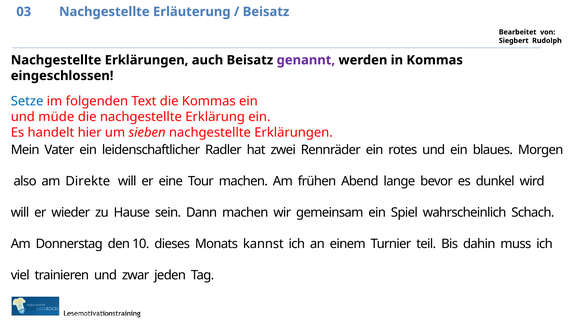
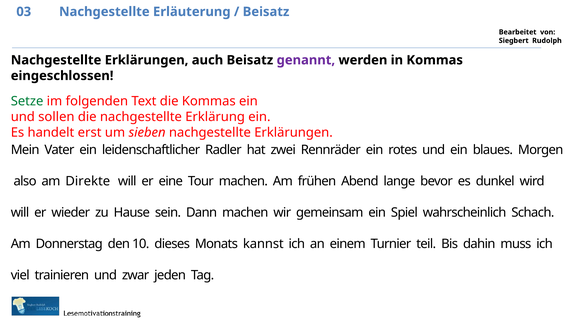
Setze colour: blue -> green (27, 101)
müde: müde -> sollen (56, 117)
hier: hier -> erst (90, 133)
